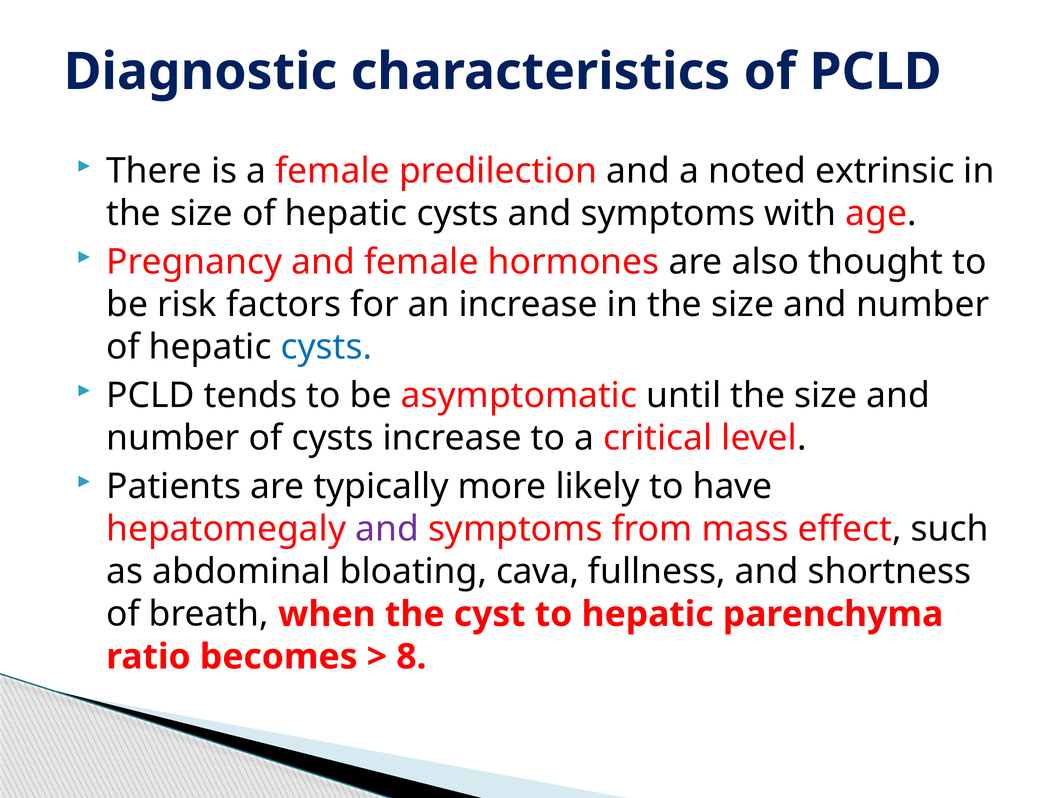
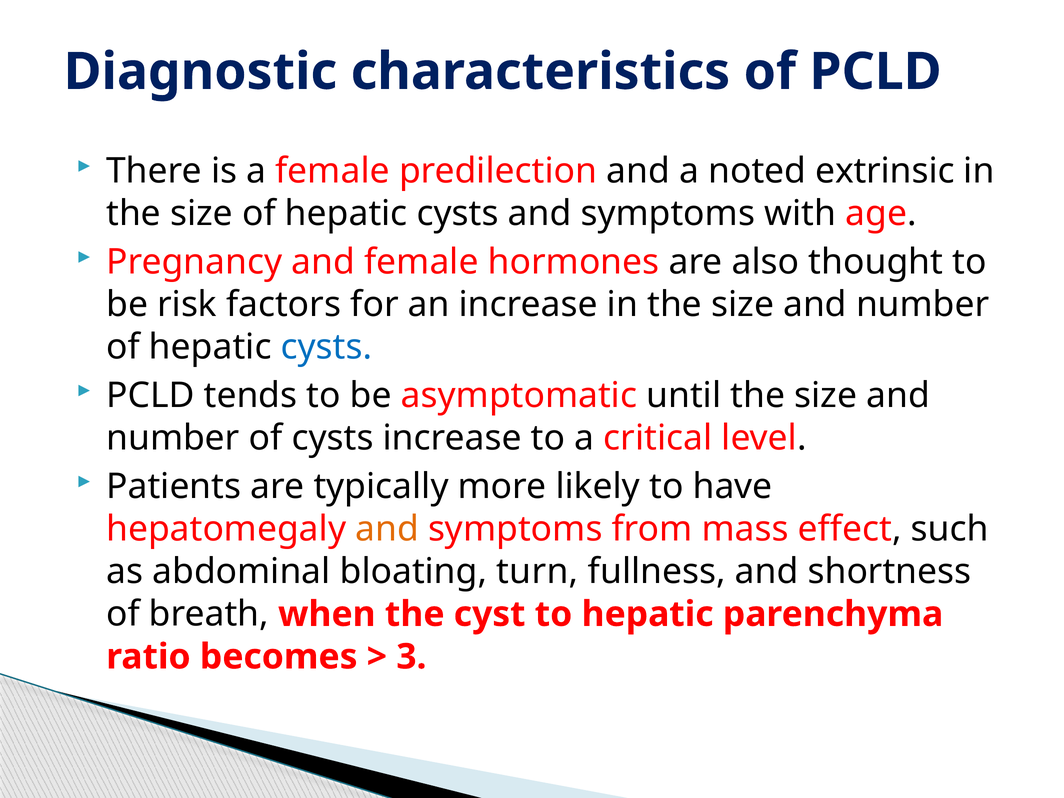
and colour: purple -> orange (387, 529)
cava: cava -> turn (537, 572)
8: 8 -> 3 (411, 657)
